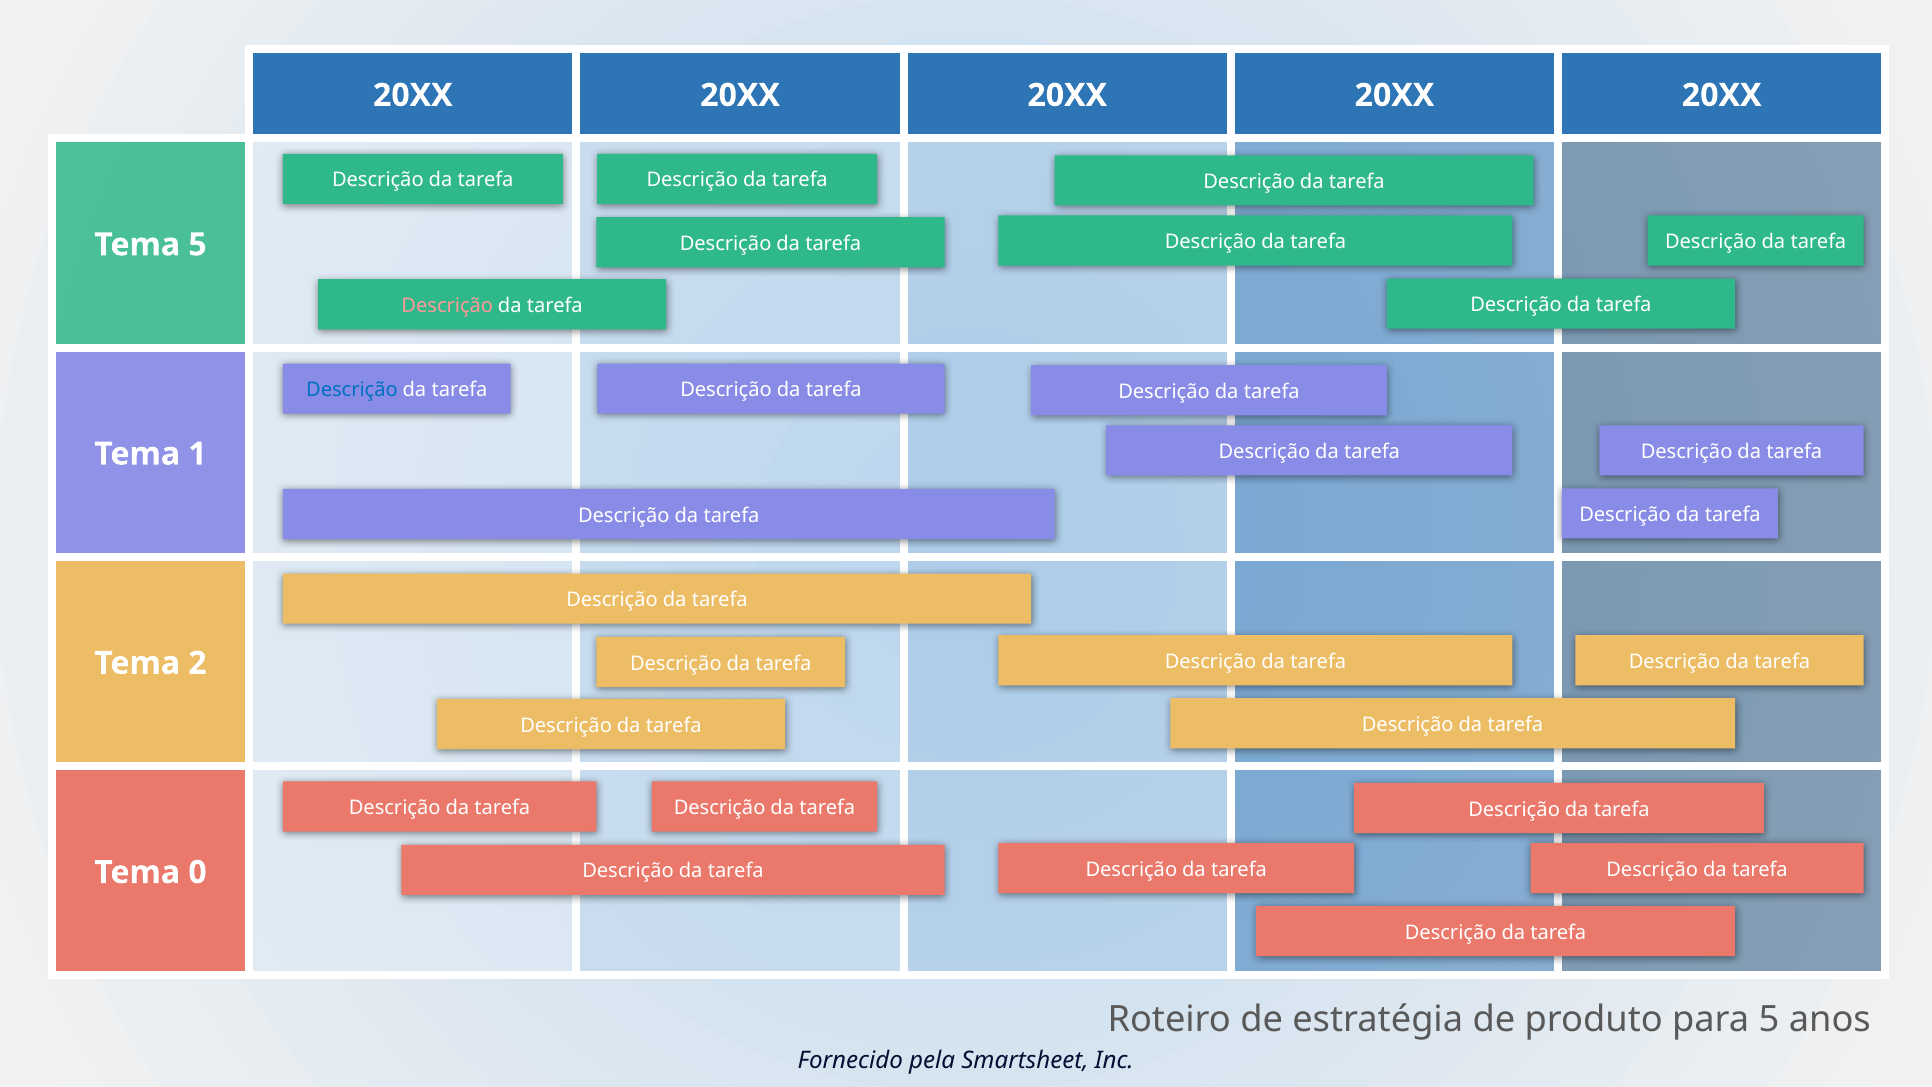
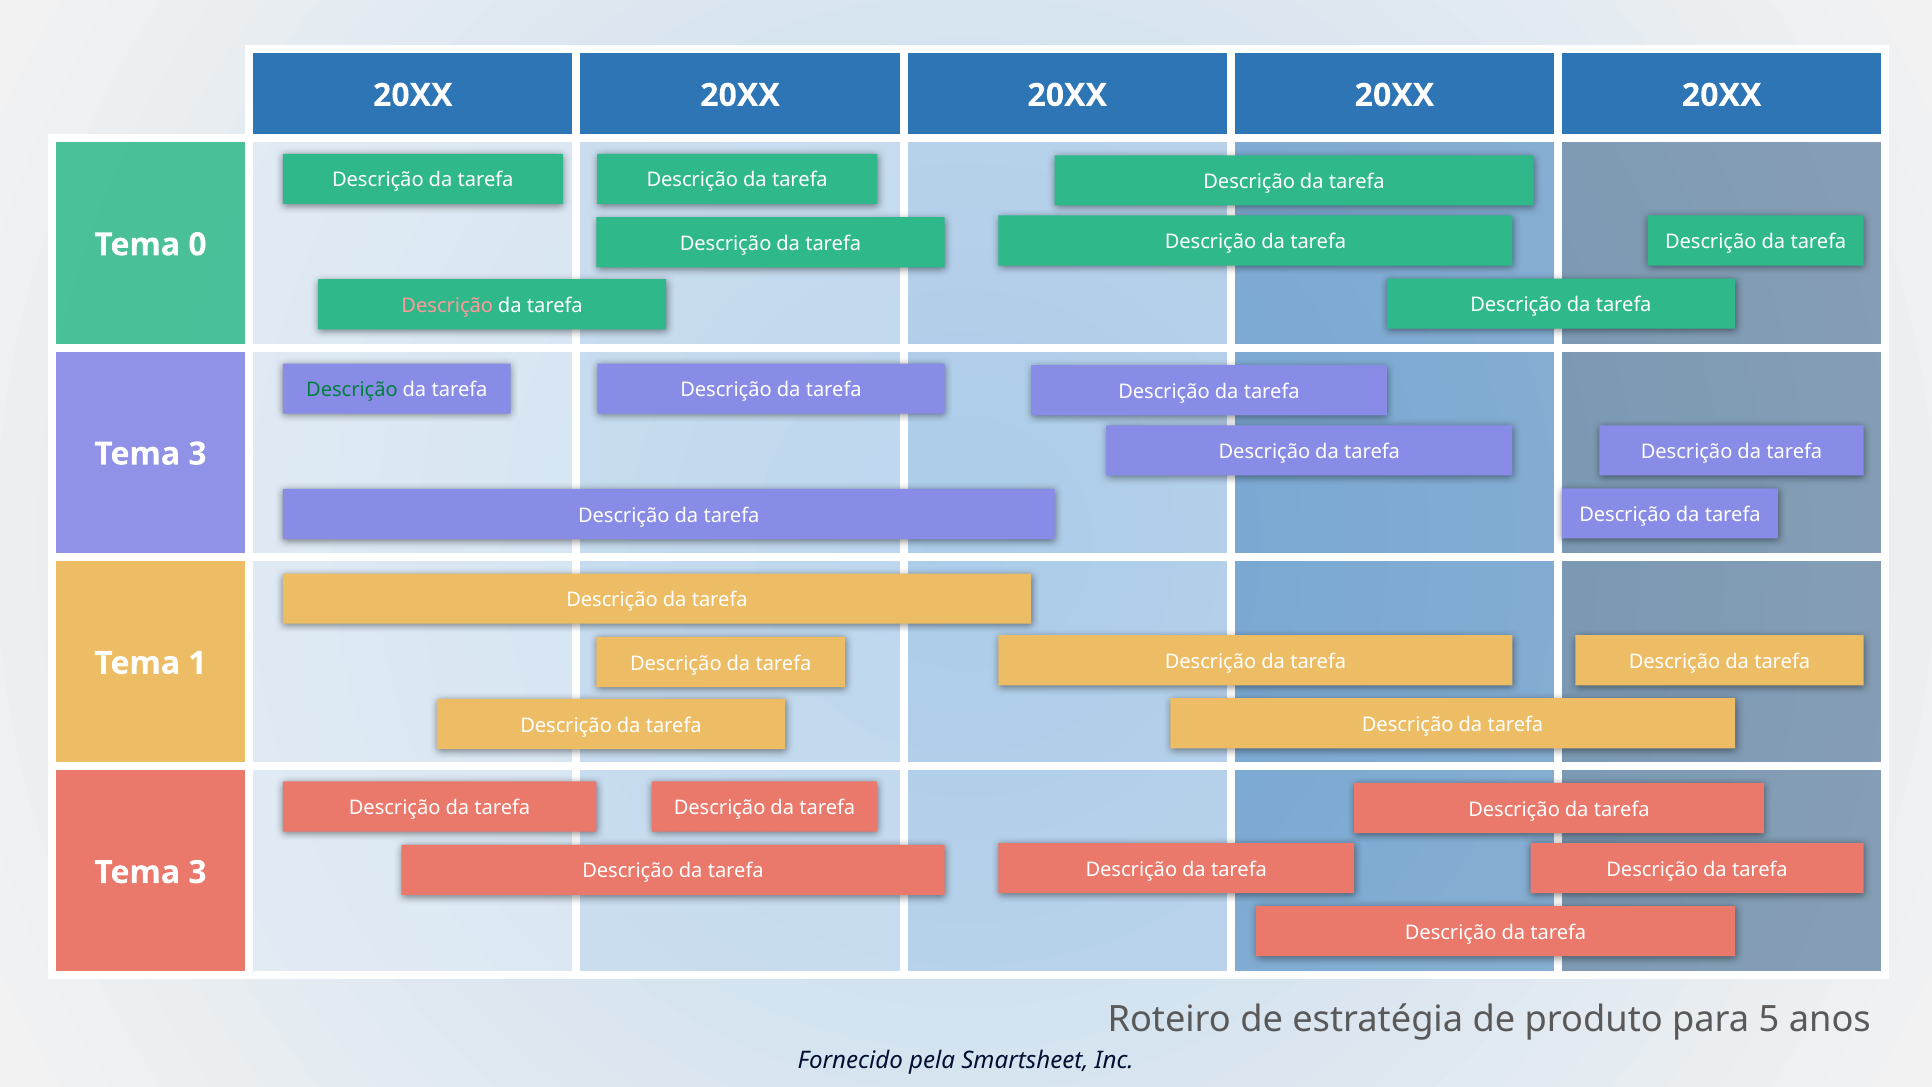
Tema 5: 5 -> 0 (198, 245)
Descrição colour: blue -> green (352, 390)
1: 1 -> 3 (198, 454)
2: 2 -> 1 (198, 663)
0: 0 -> 3 (198, 872)
